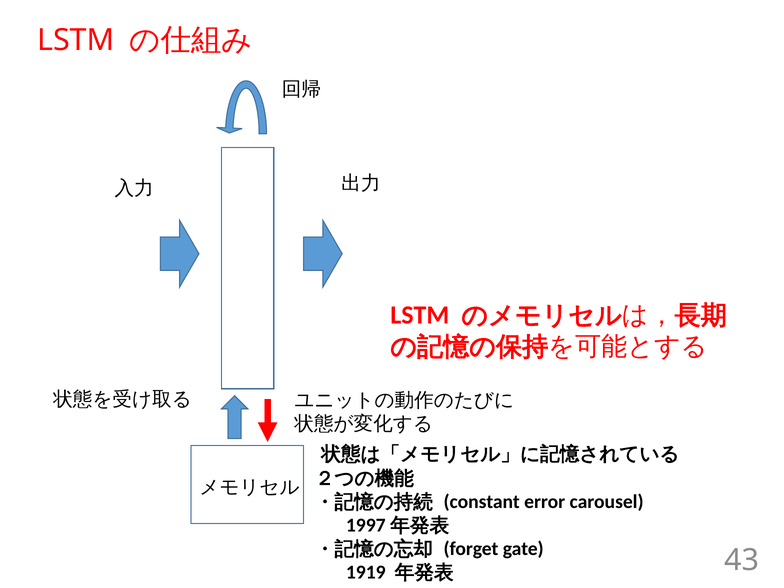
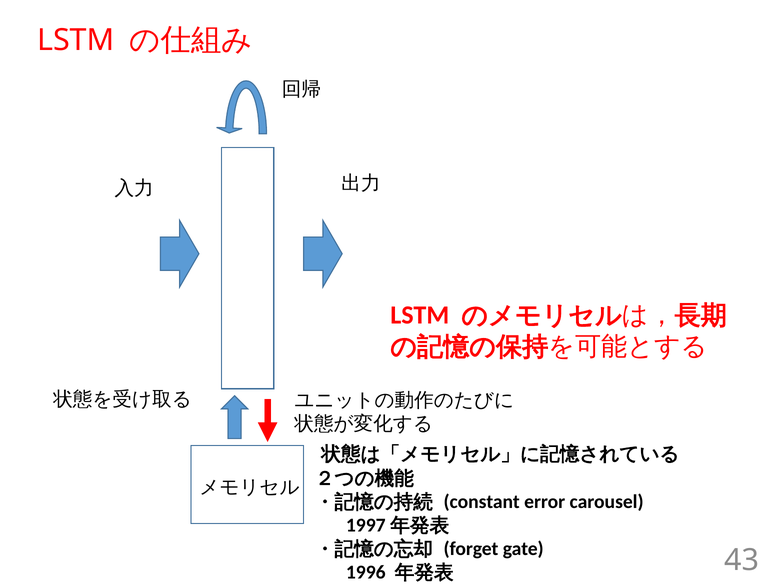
1919: 1919 -> 1996 (366, 572)
